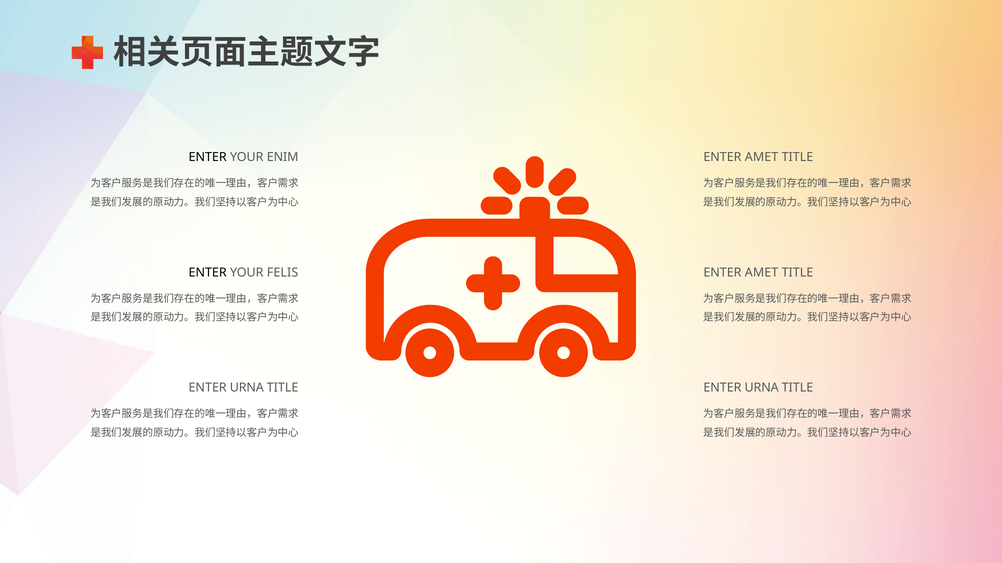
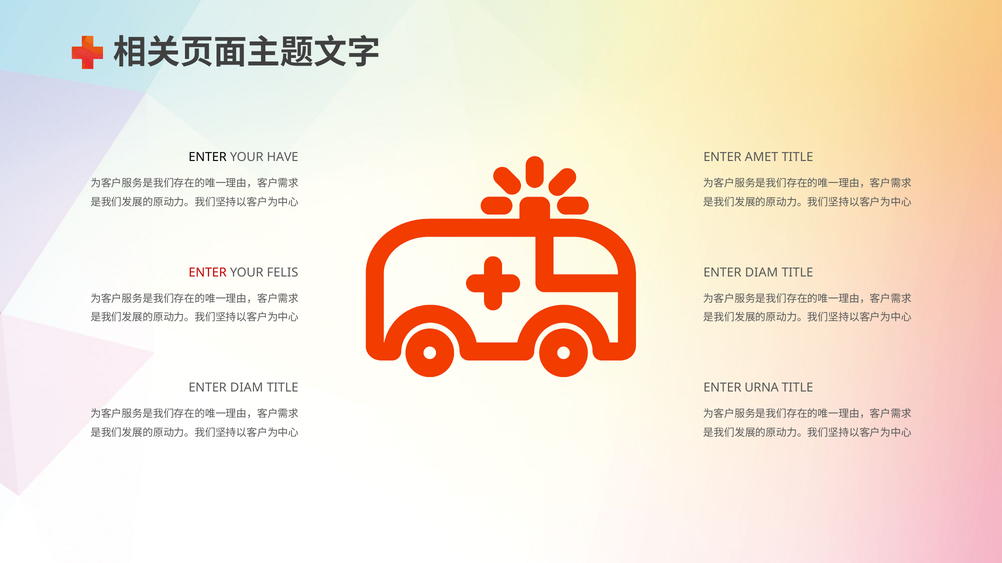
ENIM: ENIM -> HAVE (283, 157)
ENTER colour: black -> red (208, 273)
AMET: AMET -> DIAM (761, 273)
URNA: URNA -> DIAM (247, 388)
